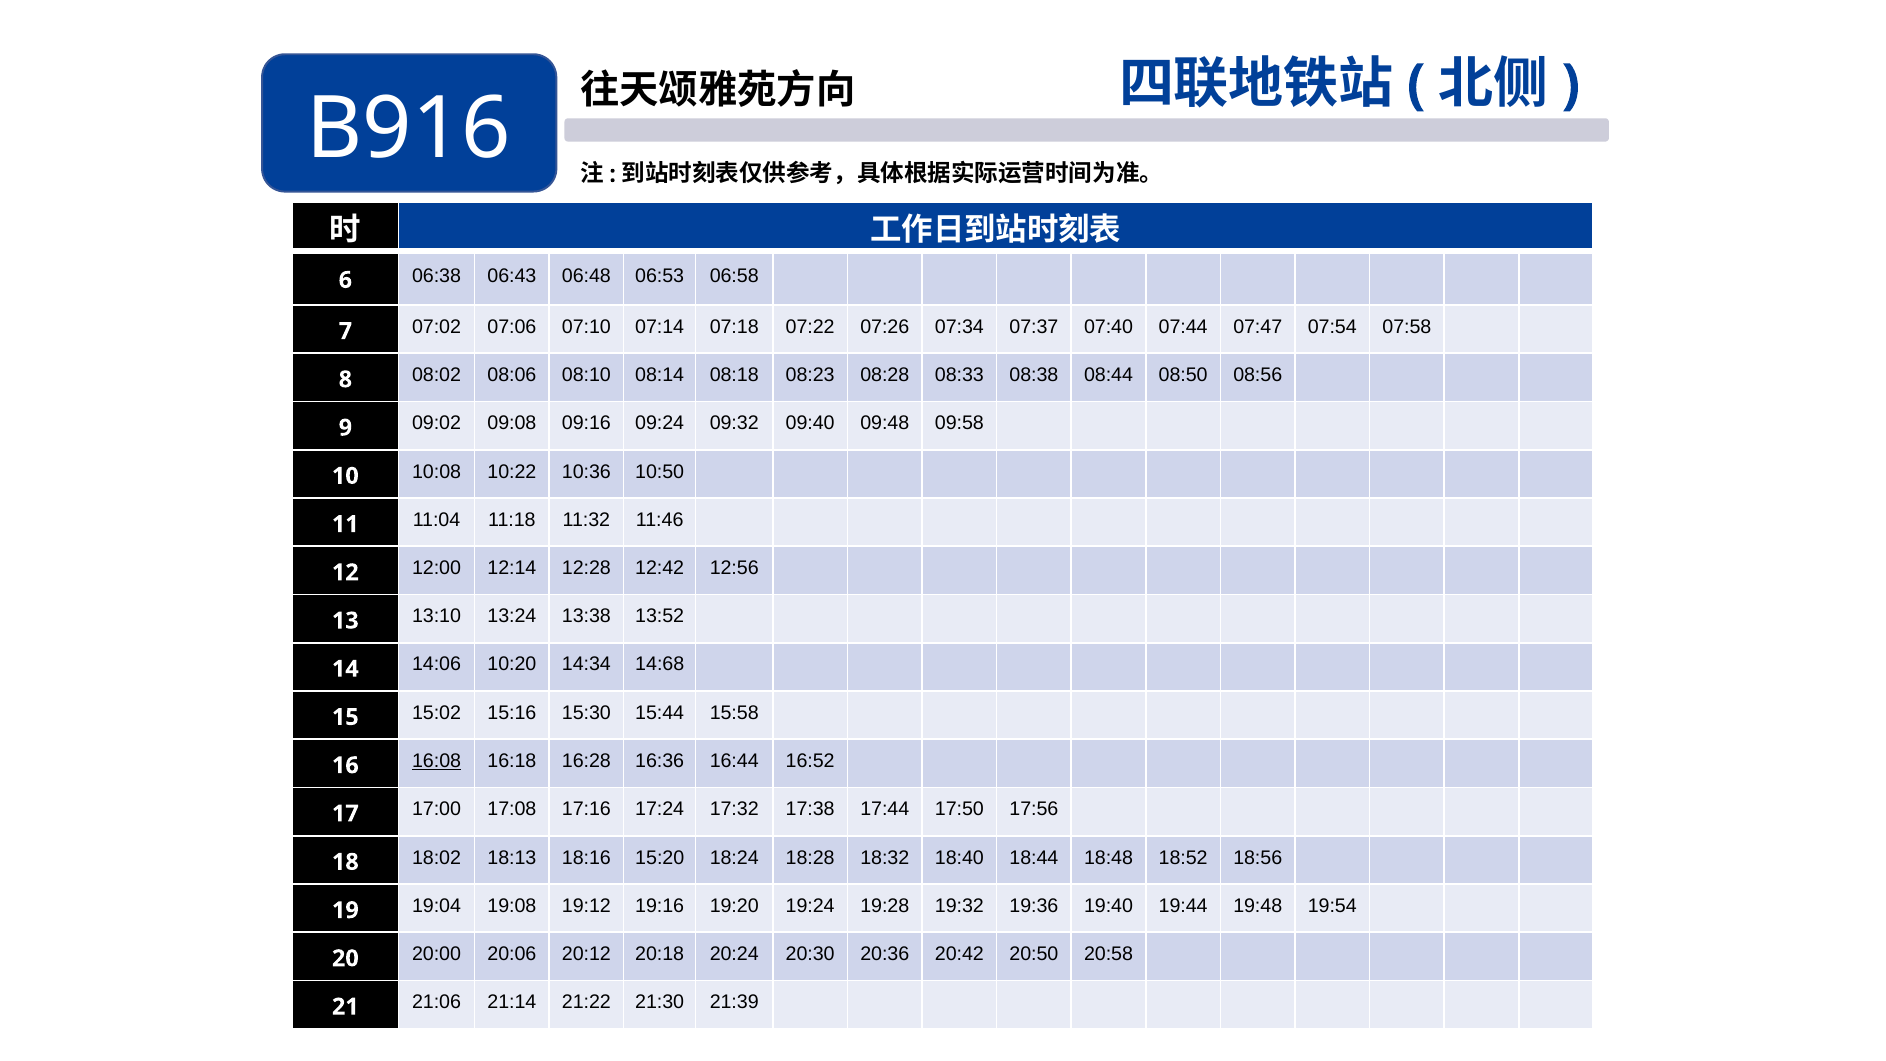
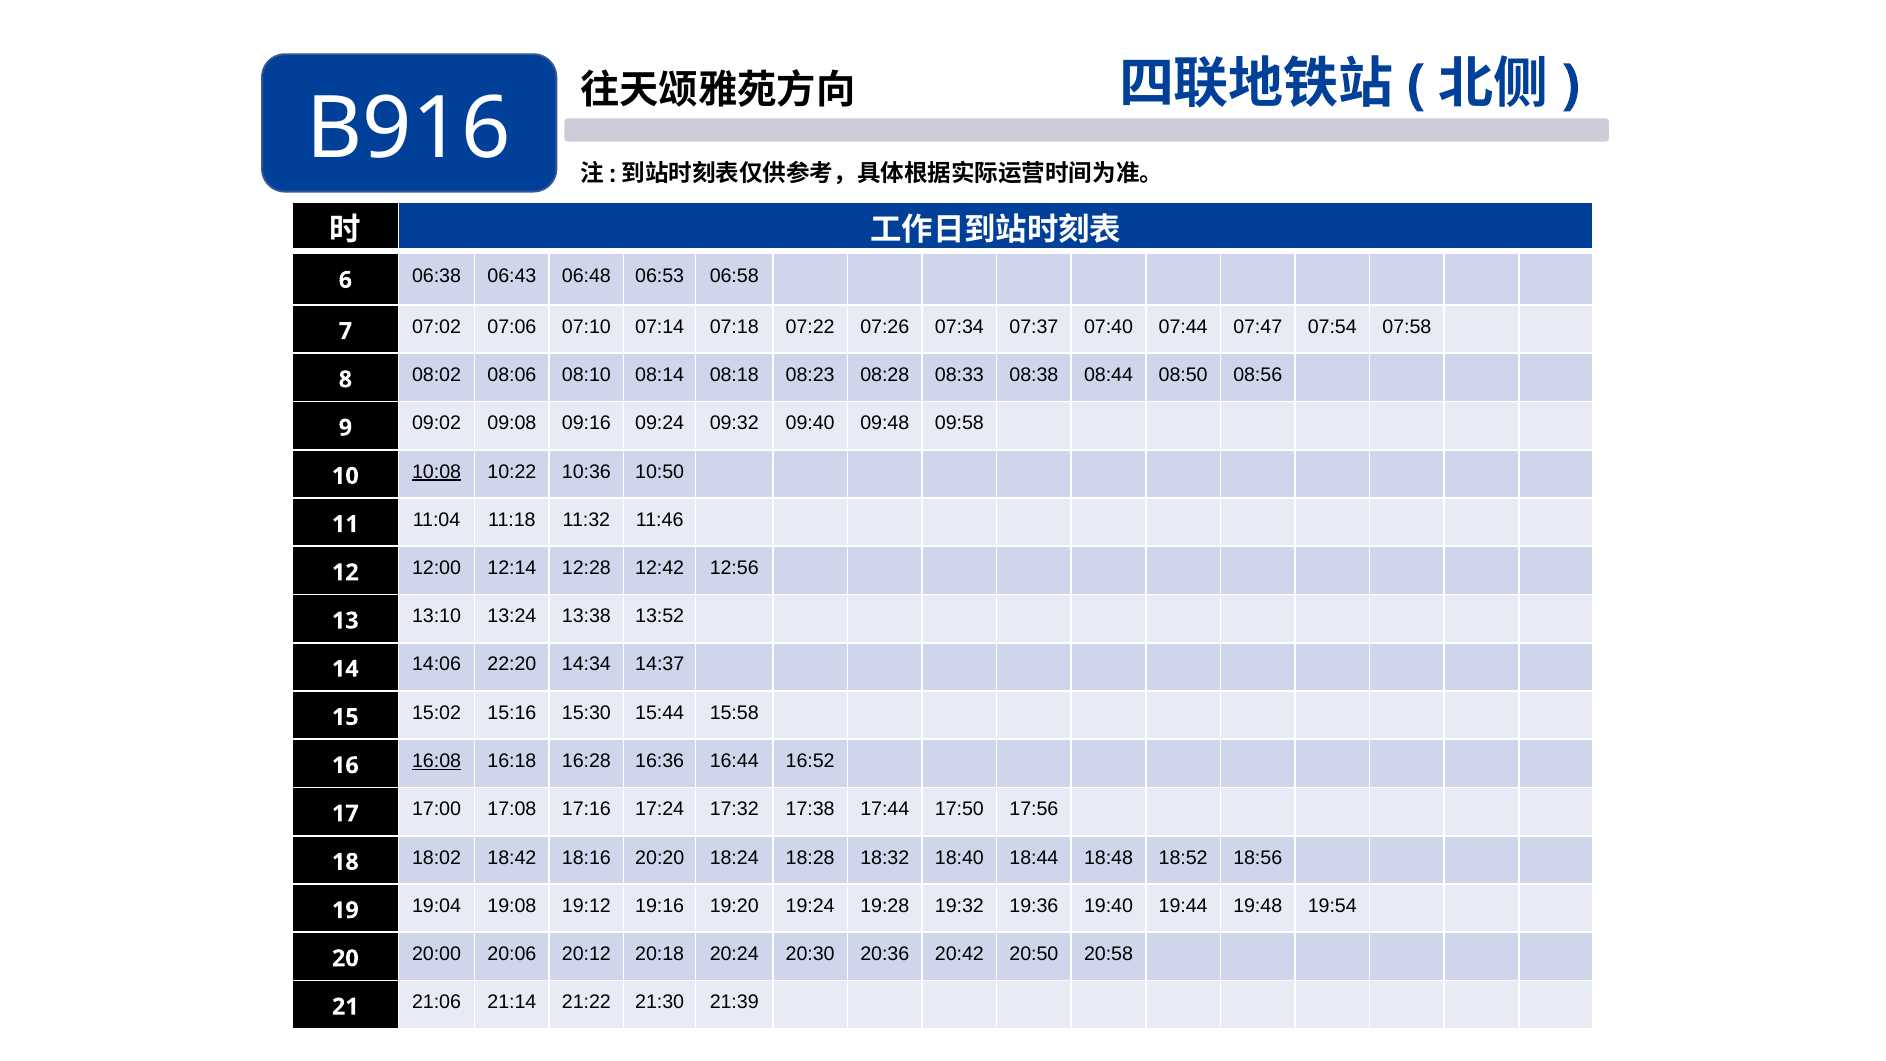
10:08 underline: none -> present (437, 471)
10:20: 10:20 -> 22:20 (512, 664)
14:68: 14:68 -> 14:37 (660, 664)
18:13: 18:13 -> 18:42 (512, 857)
15:20: 15:20 -> 20:20 (660, 857)
